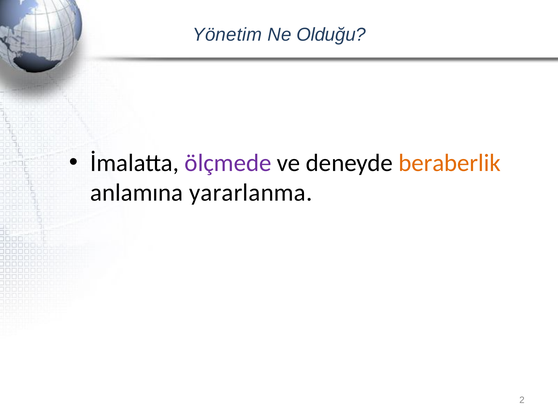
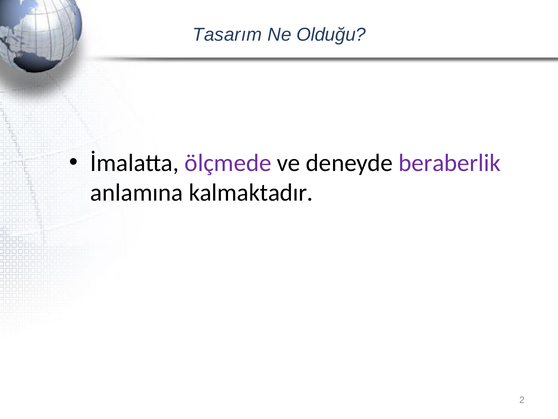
Yönetim: Yönetim -> Tasarım (227, 35)
beraberlik colour: orange -> purple (450, 163)
yararlanma: yararlanma -> kalmaktadır (251, 193)
